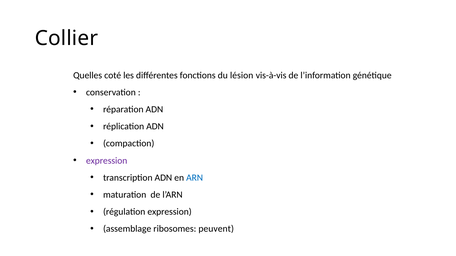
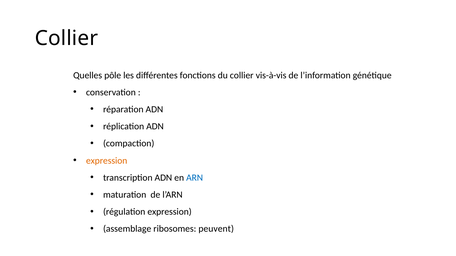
coté: coté -> pôle (113, 75)
du lésion: lésion -> collier (242, 75)
expression colour: purple -> orange (107, 161)
